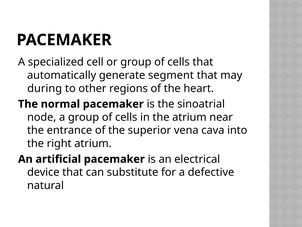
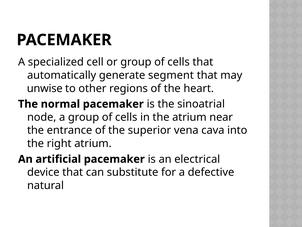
during: during -> unwise (45, 88)
